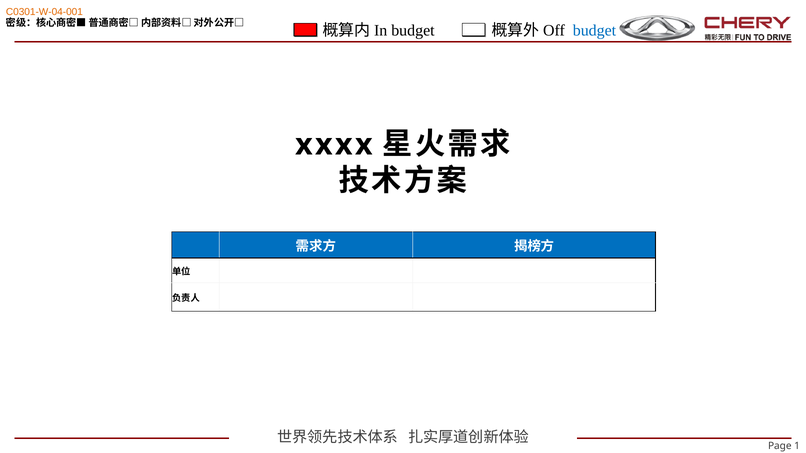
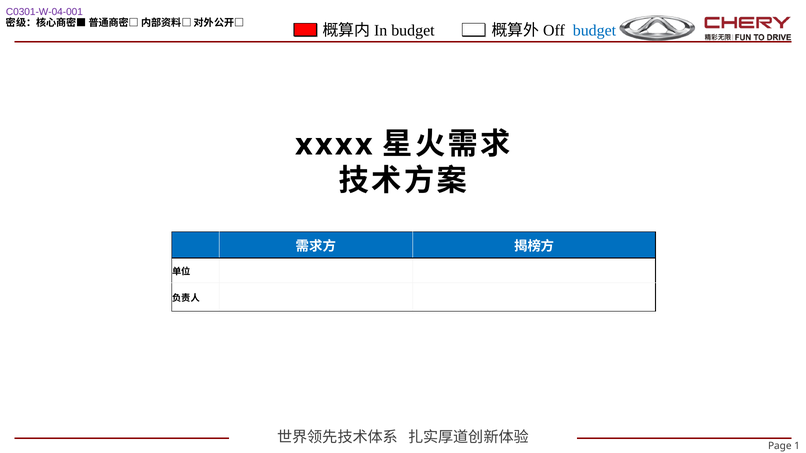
C0301-W-04-001 colour: orange -> purple (44, 12)
